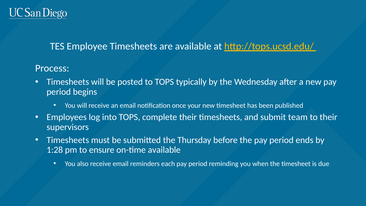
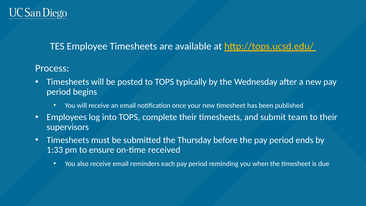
1:28: 1:28 -> 1:33 (55, 150)
on-time available: available -> received (164, 150)
